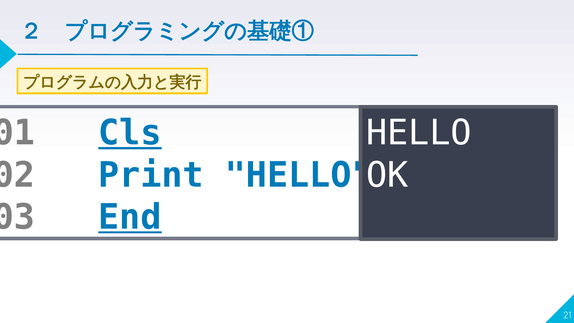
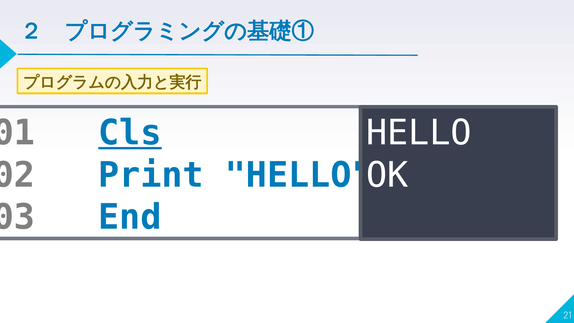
End underline: present -> none (130, 217)
